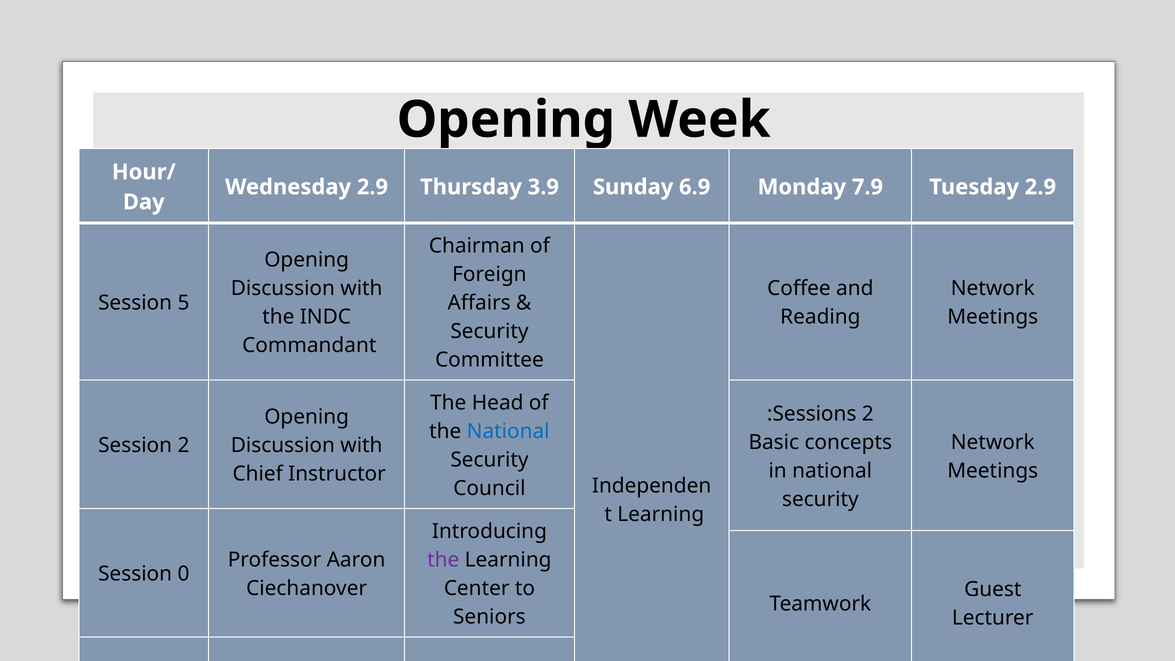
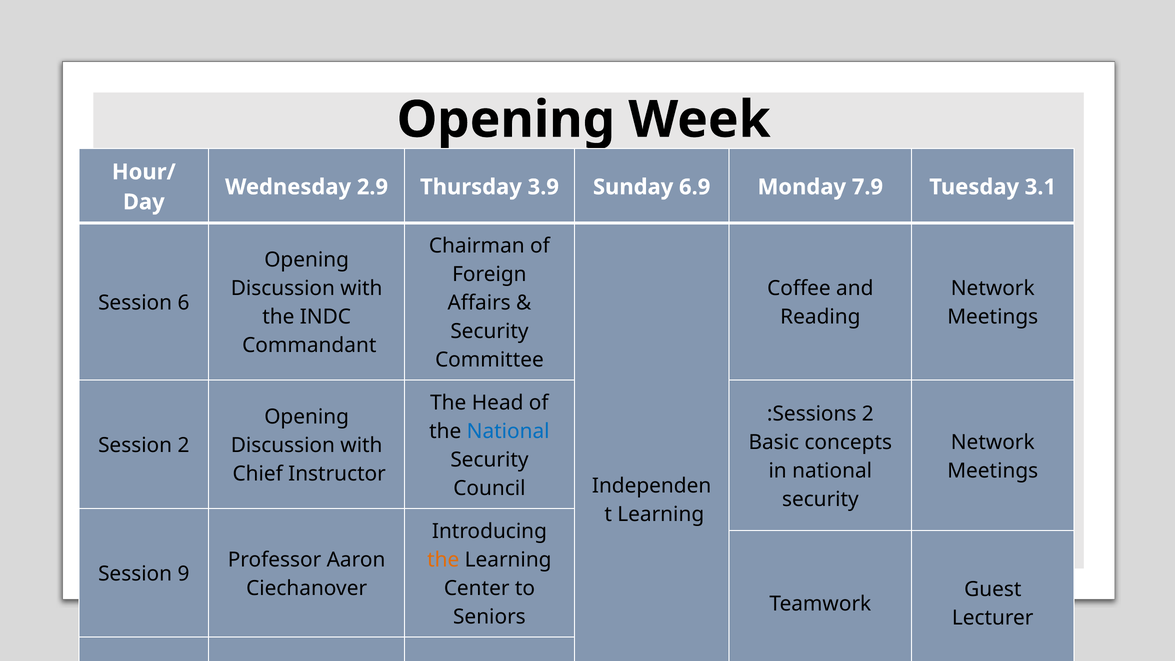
Tuesday 2.9: 2.9 -> 3.1 (1040, 187)
5: 5 -> 6 (183, 303)
the colour: purple -> orange (443, 560)
0: 0 -> 9 (183, 574)
